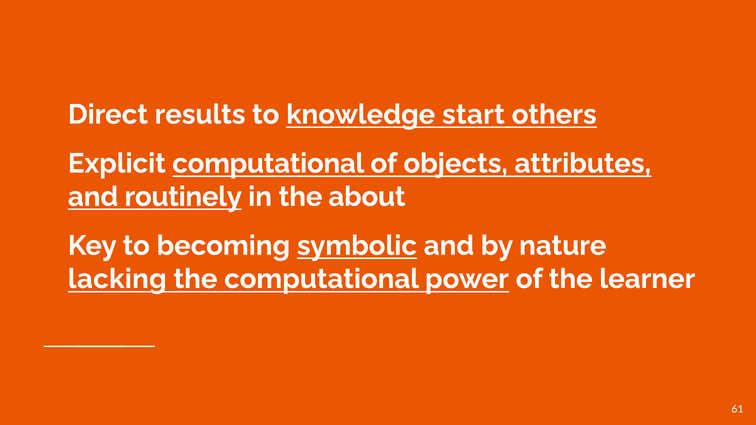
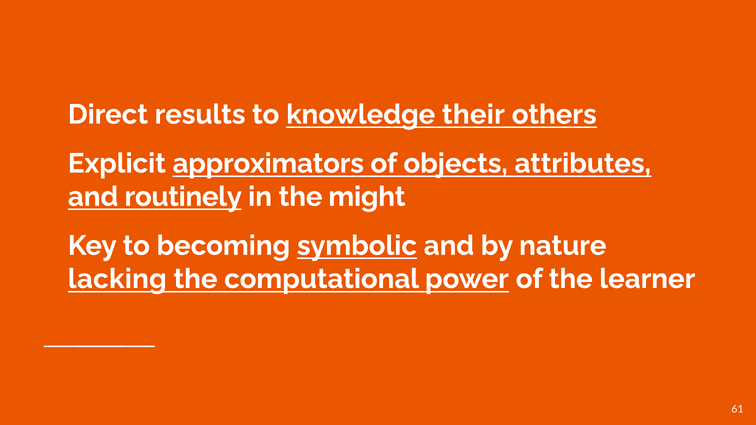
start: start -> their (473, 115)
Explicit computational: computational -> approximators (268, 164)
about: about -> might (367, 197)
